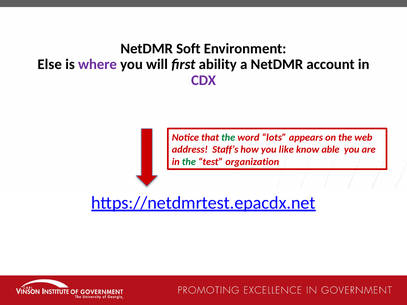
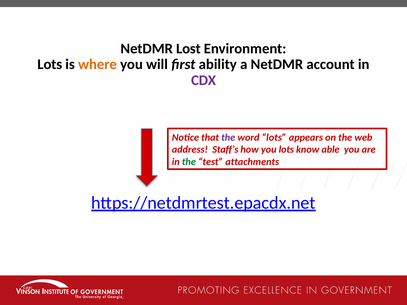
Soft: Soft -> Lost (188, 49)
Else: Else -> Lots (50, 65)
where colour: purple -> orange (98, 65)
the colour: green -> purple (228, 138)
you like: like -> lots (286, 150)
organization: organization -> attachments (252, 162)
